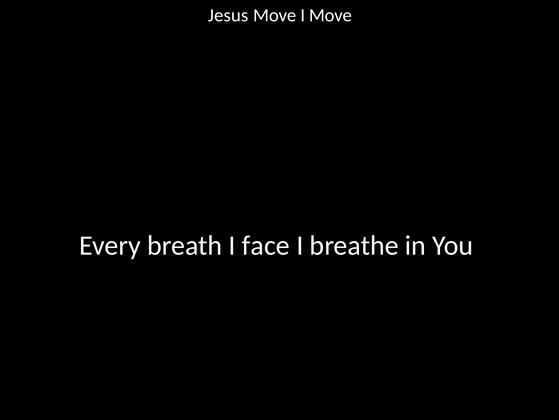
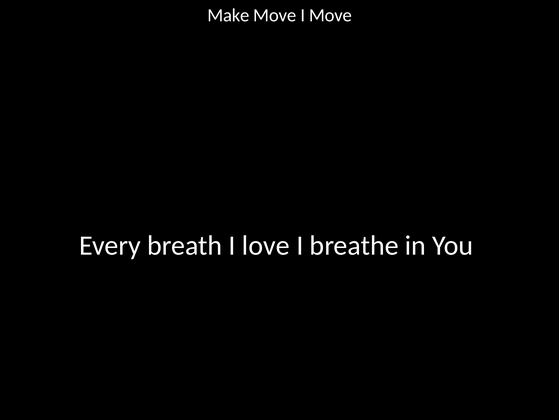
Jesus: Jesus -> Make (228, 15)
face: face -> love (266, 245)
